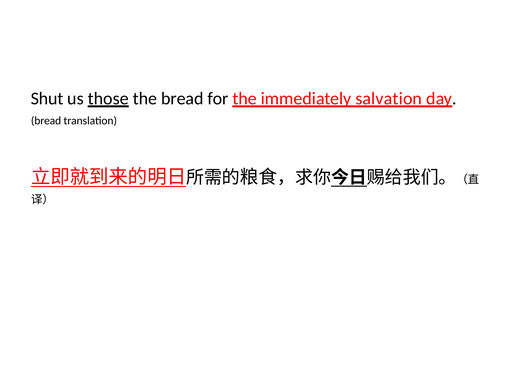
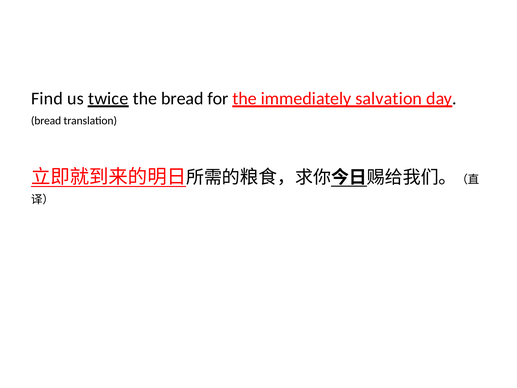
Shut: Shut -> Find (47, 99)
those: those -> twice (108, 99)
